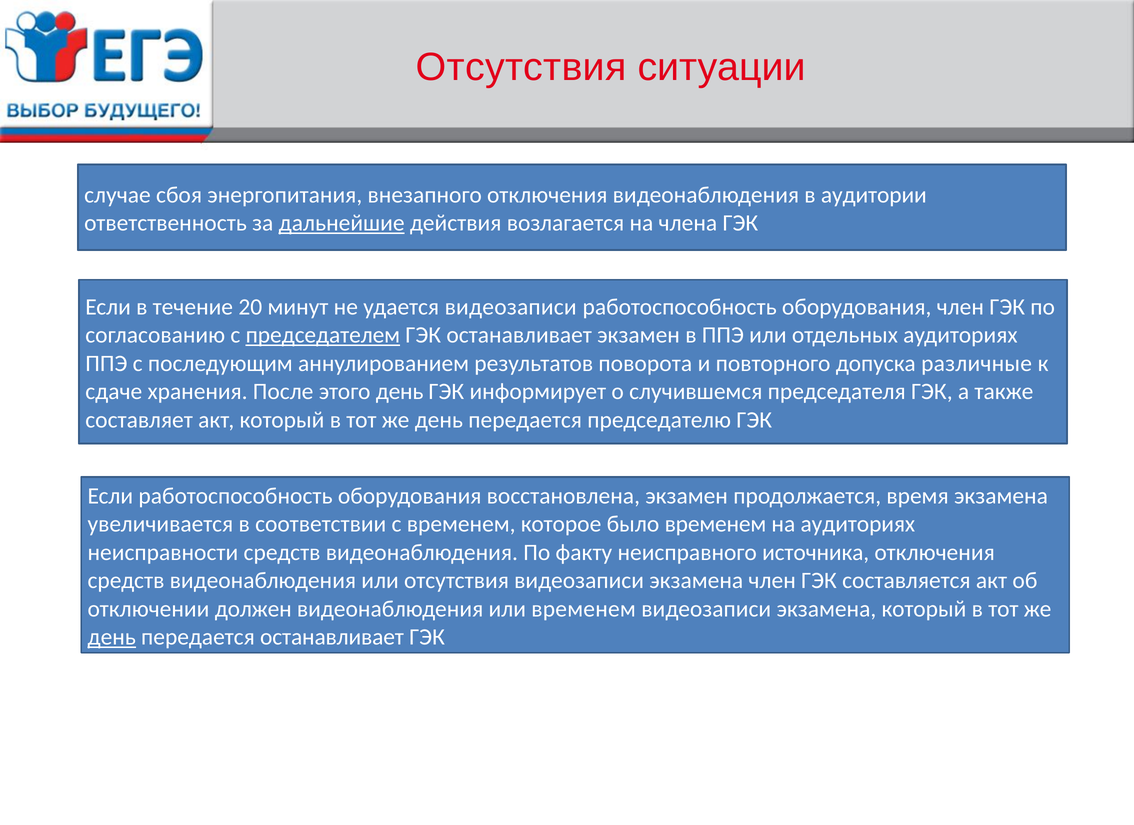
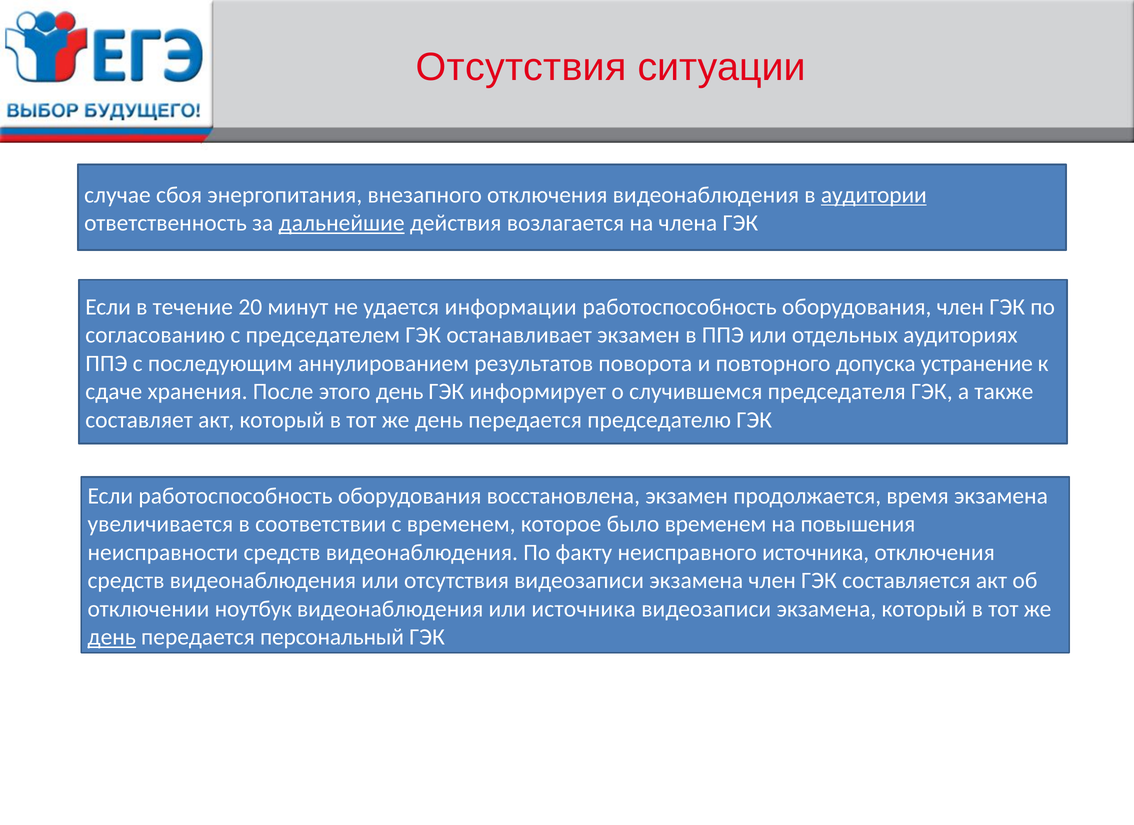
аудитории underline: none -> present (874, 195)
удается видеозаписи: видеозаписи -> информации (511, 307)
председателем underline: present -> none (323, 335)
различные: различные -> устранение (977, 364)
на аудиториях: аудиториях -> повышения (858, 525)
должен: должен -> ноутбук (253, 609)
или временем: временем -> источника (584, 609)
передается останавливает: останавливает -> персональный (332, 637)
